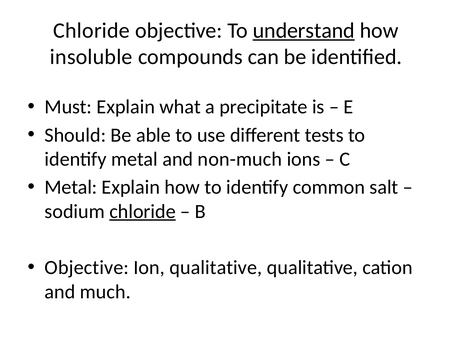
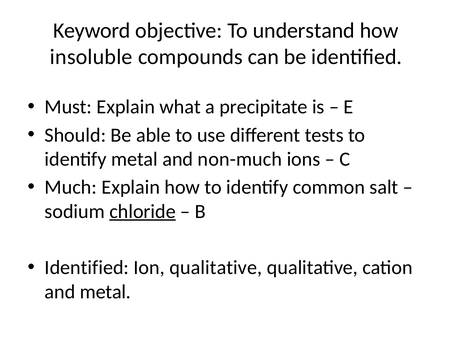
Chloride: Chloride -> Keyword (92, 31)
understand underline: present -> none (304, 31)
Metal: Metal -> Much (71, 187)
Objective: Objective -> Identified (87, 268)
and much: much -> metal (105, 292)
